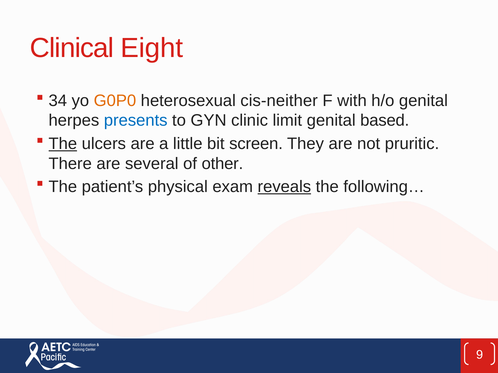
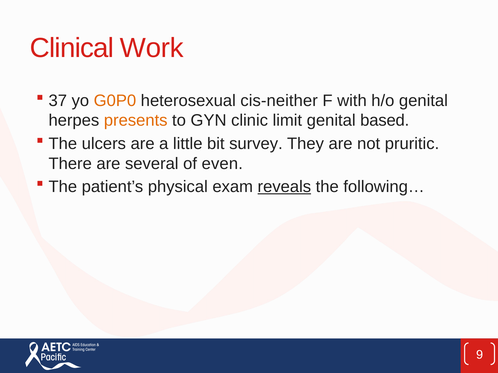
Eight: Eight -> Work (152, 48)
34: 34 -> 37 (58, 101)
presents colour: blue -> orange (136, 121)
The underline: present -> none (63, 144)
screen: screen -> survey (256, 144)
other: other -> even (222, 164)
